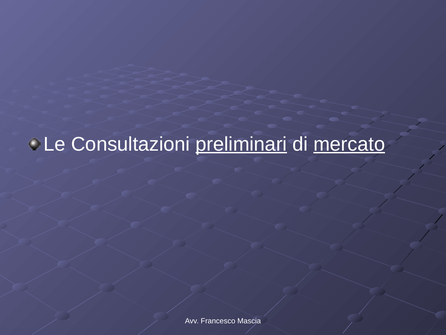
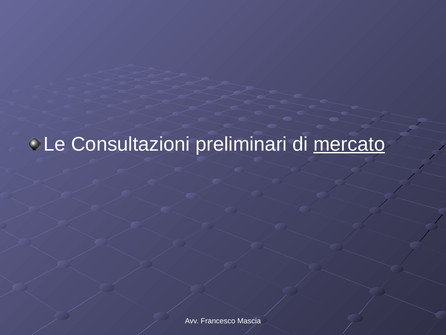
preliminari underline: present -> none (241, 144)
